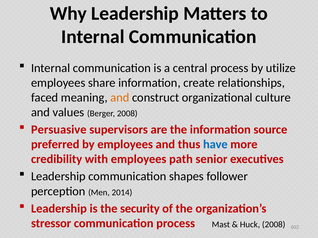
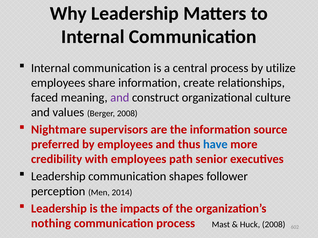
and colour: orange -> purple (120, 98)
Persuasive: Persuasive -> Nightmare (59, 130)
security: security -> impacts (140, 209)
stressor: stressor -> nothing (51, 224)
